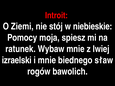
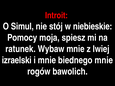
Ziemi: Ziemi -> Simul (22, 26)
biednego sław: sław -> mnie (104, 60)
